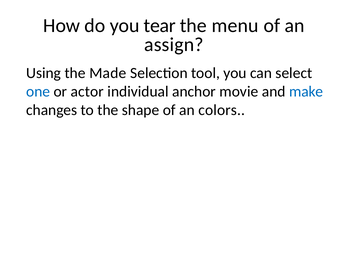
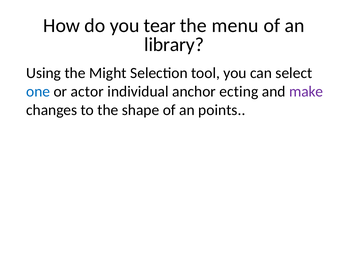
assign: assign -> library (174, 45)
Made: Made -> Might (108, 73)
movie: movie -> ecting (239, 92)
make colour: blue -> purple (306, 92)
colors: colors -> points (222, 110)
